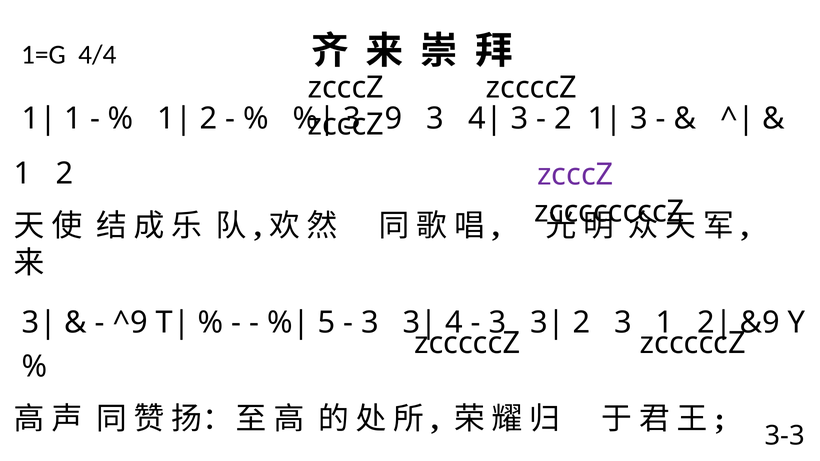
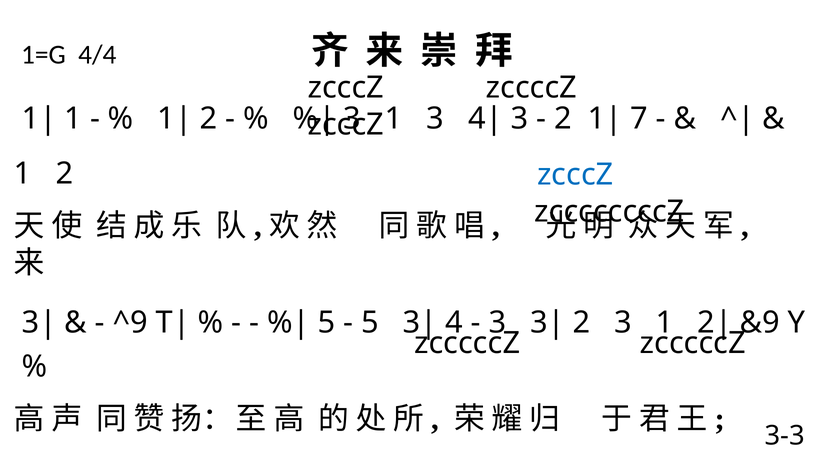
9: 9 -> 1 (394, 119)
3: 3 -> 7 (639, 119)
zcccZ colour: purple -> blue (575, 175)
3: 3 -> 5 (370, 323)
